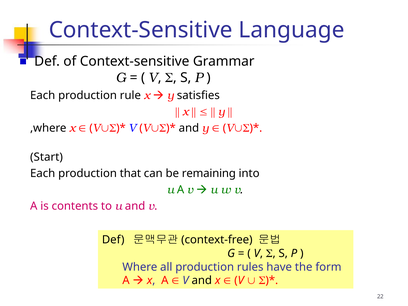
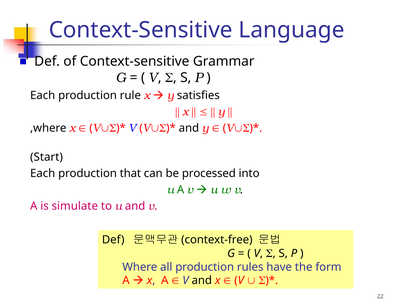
remaining: remaining -> processed (209, 173)
contents: contents -> simulate (75, 206)
